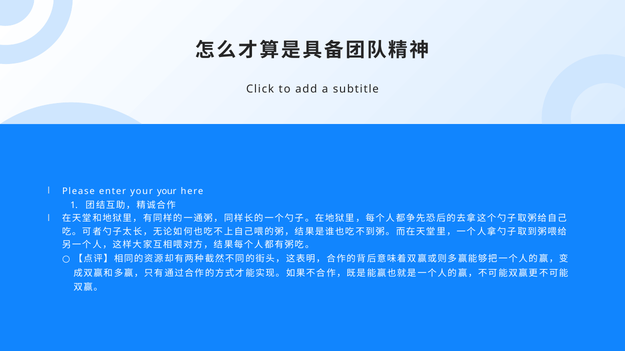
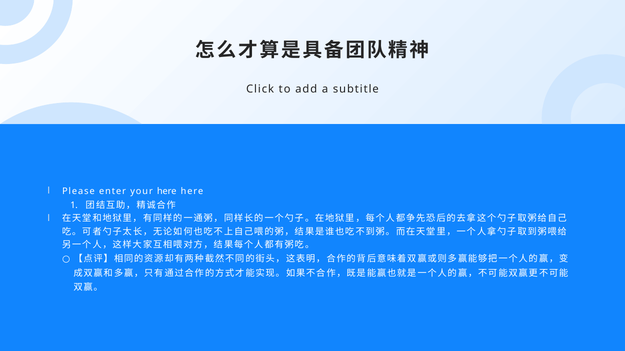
your your: your -> here (167, 191)
